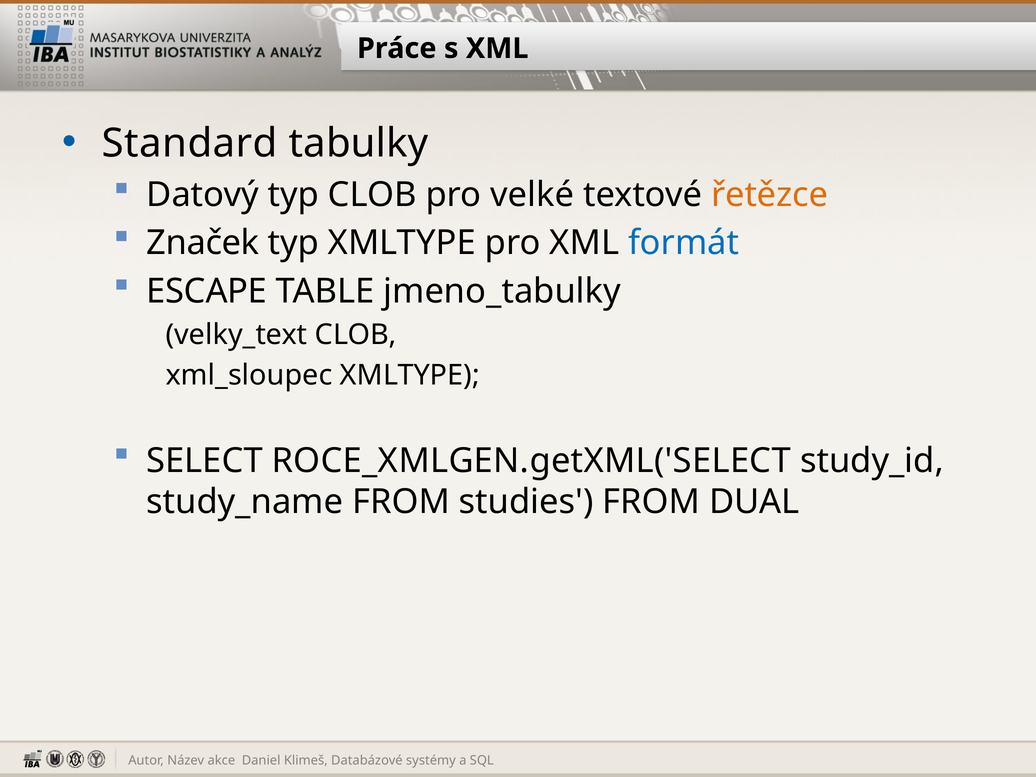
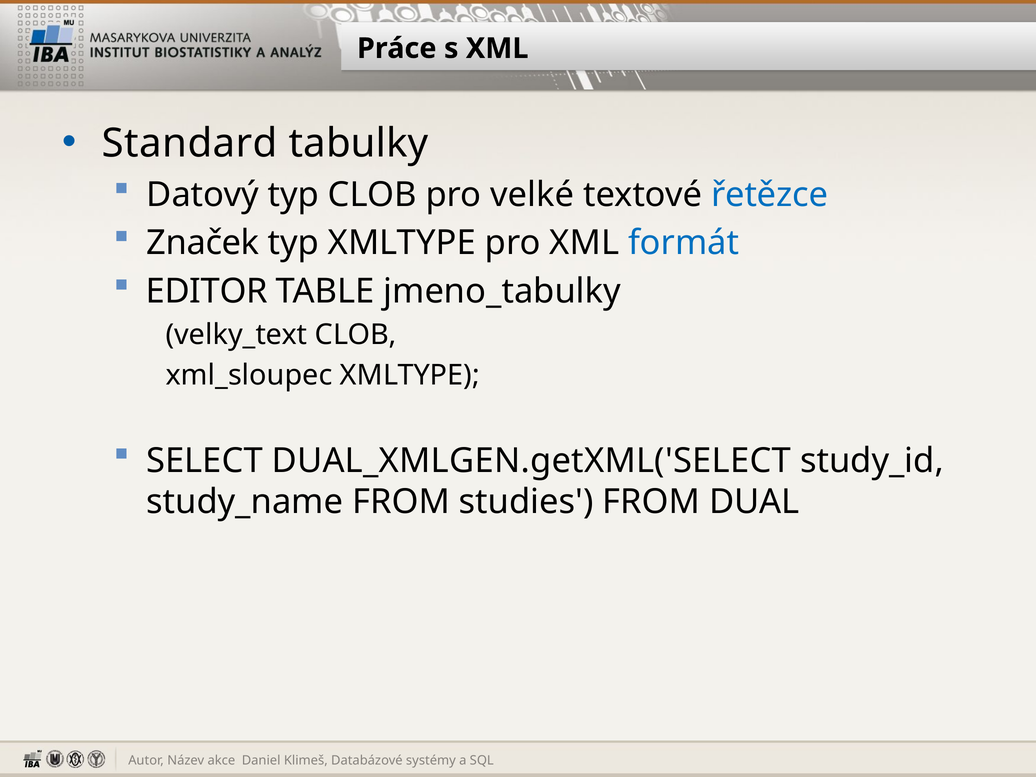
řetězce colour: orange -> blue (770, 195)
ESCAPE: ESCAPE -> EDITOR (207, 291)
ROCE_XMLGEN.getXML('SELECT: ROCE_XMLGEN.getXML('SELECT -> DUAL_XMLGEN.getXML('SELECT (531, 461)
